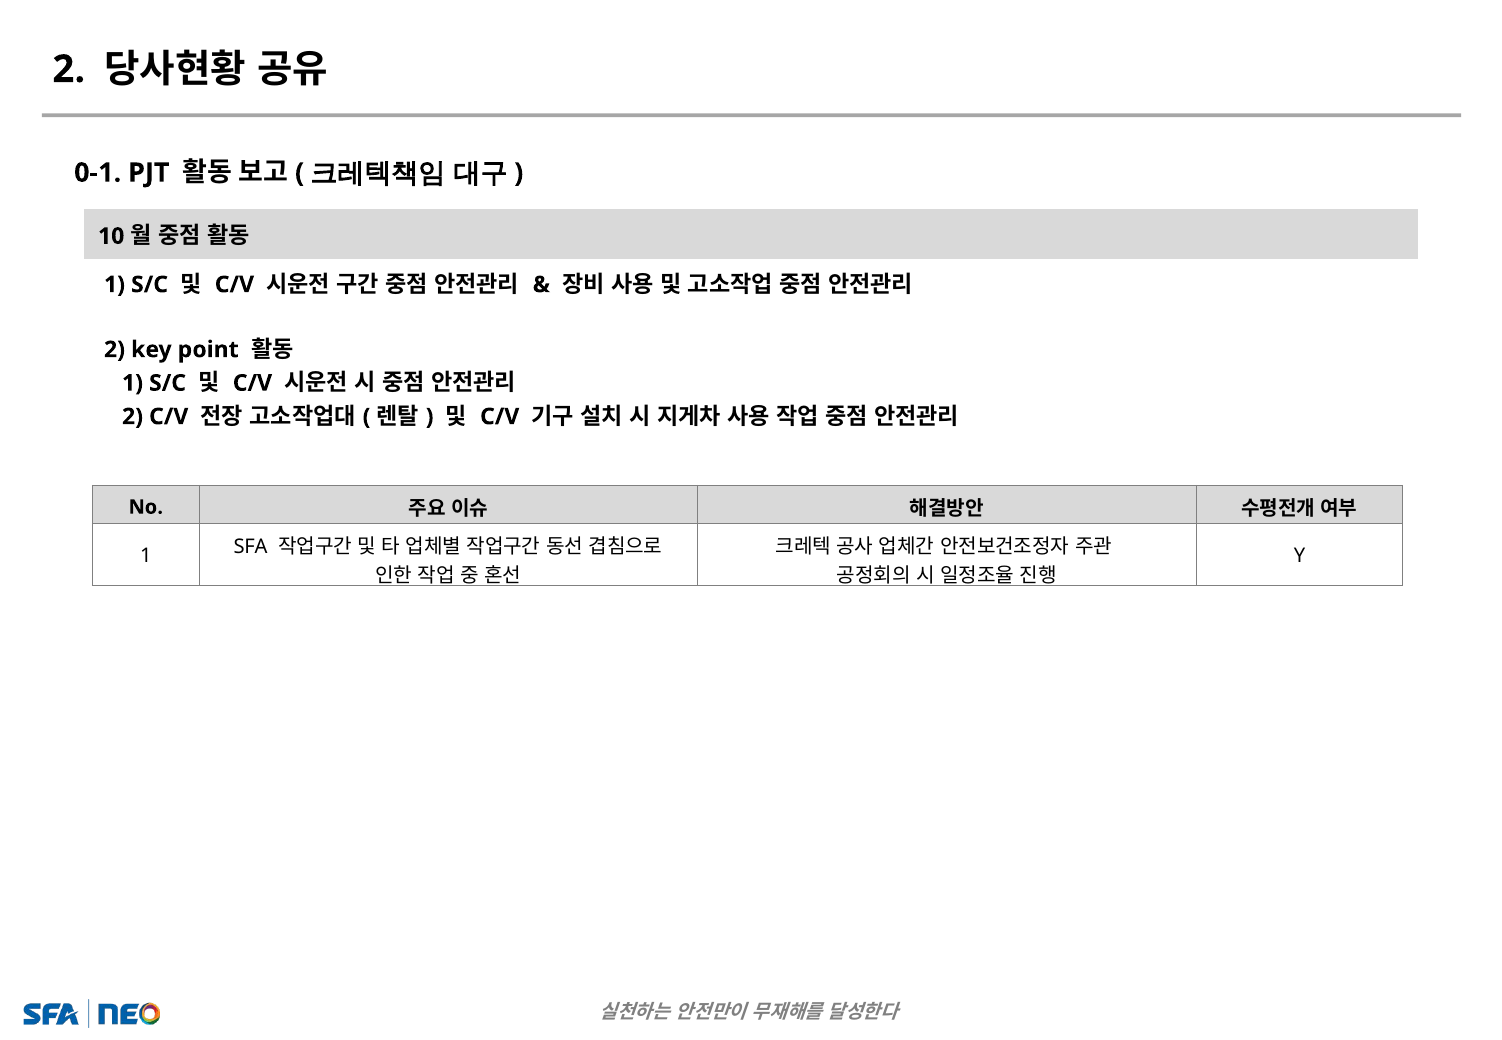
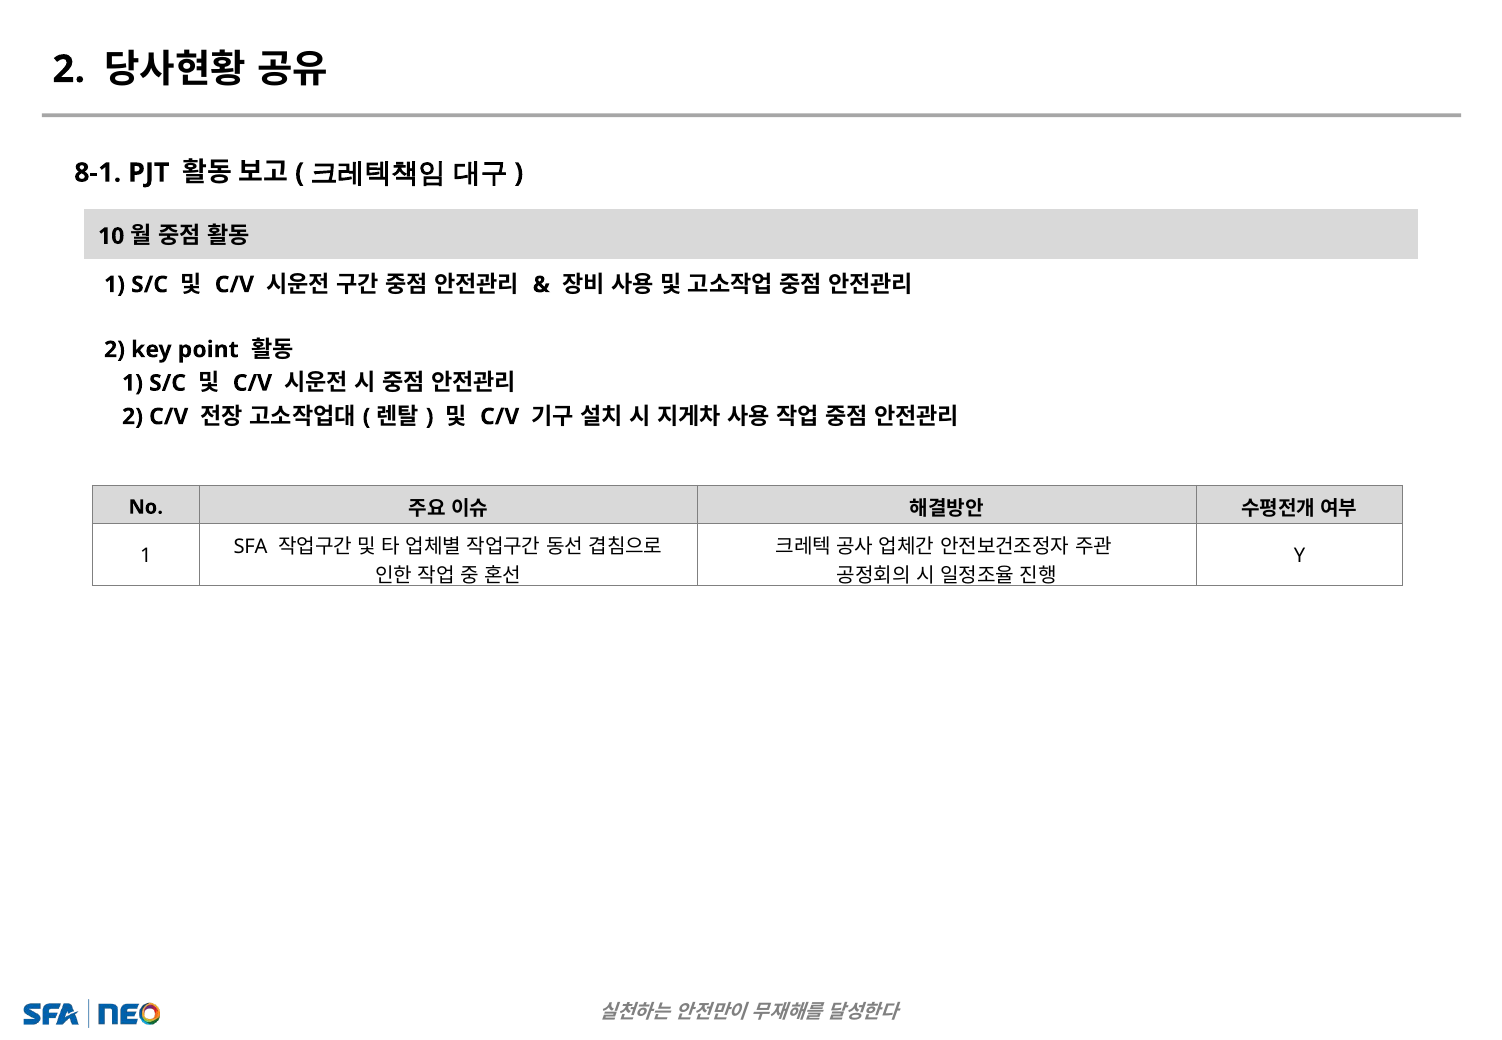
0-1: 0-1 -> 8-1 (98, 173)
